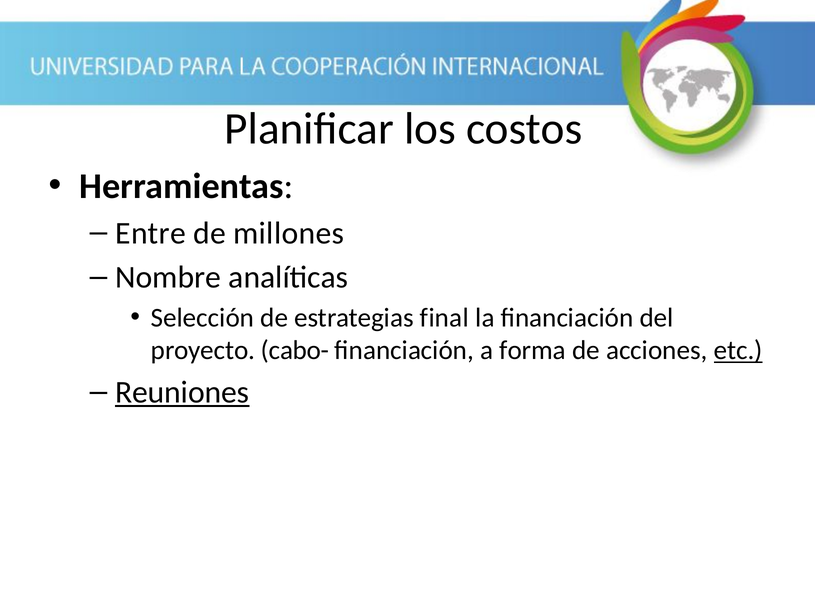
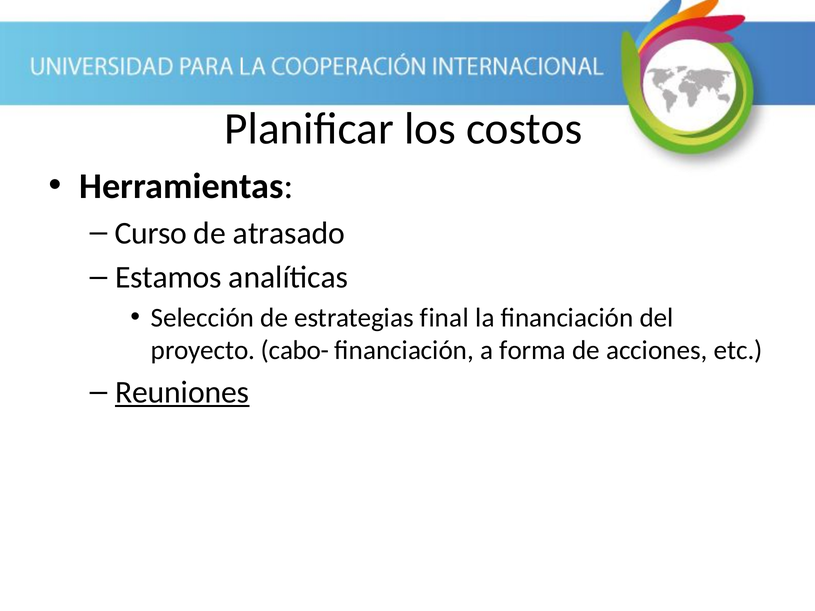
Entre: Entre -> Curso (151, 233)
millones: millones -> atrasado (289, 233)
Nombre: Nombre -> Estamos (168, 278)
etc underline: present -> none (738, 351)
